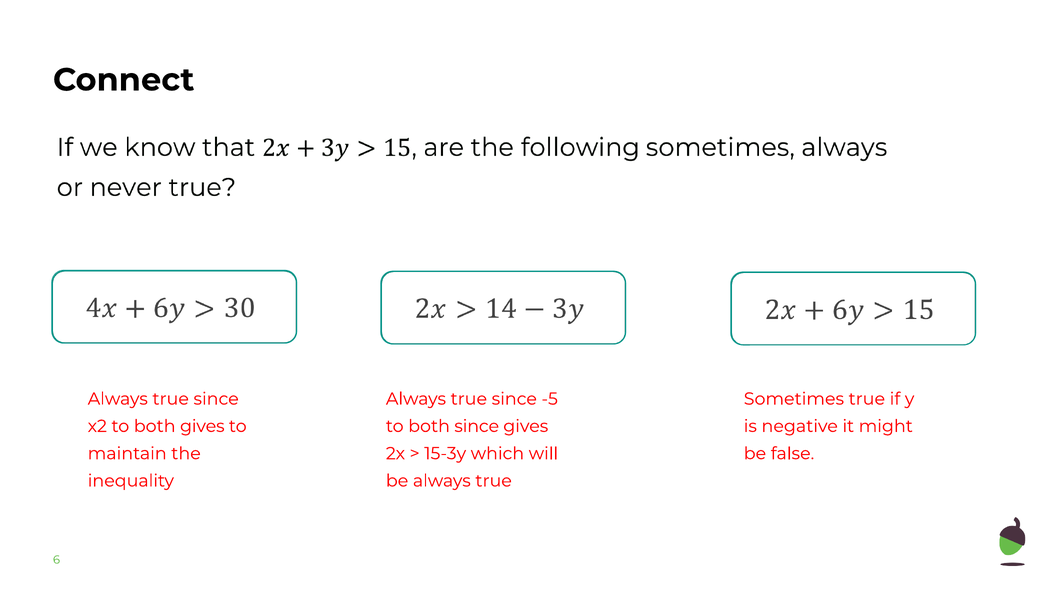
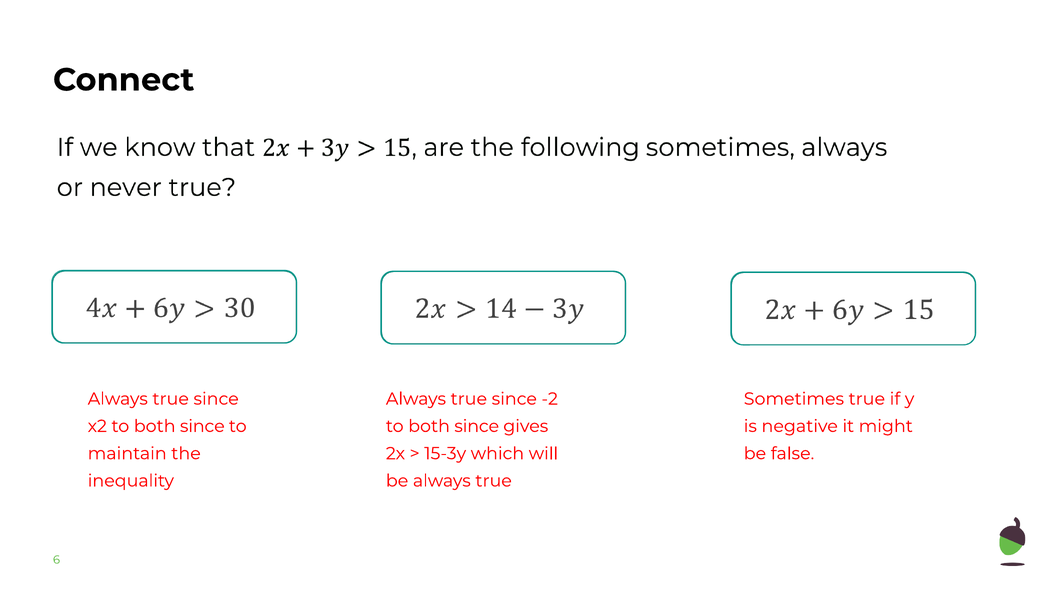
-5: -5 -> -2 (550, 399)
x2 to both gives: gives -> since (202, 426)
